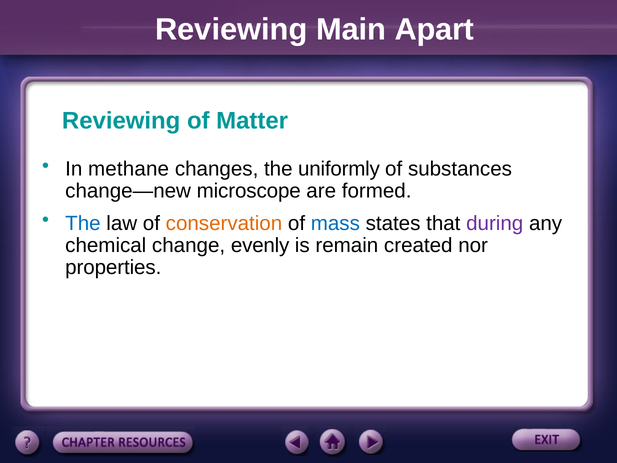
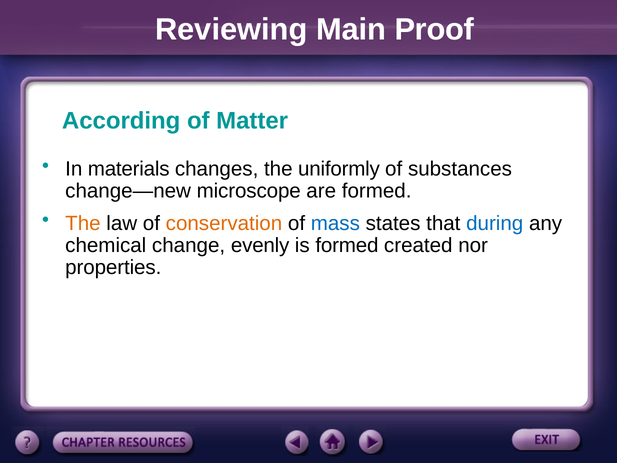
Apart: Apart -> Proof (434, 30)
Reviewing: Reviewing -> According (121, 121)
methane: methane -> materials (129, 169)
The colour: blue -> orange (83, 223)
during colour: purple -> blue (495, 223)
is remain: remain -> formed (347, 245)
